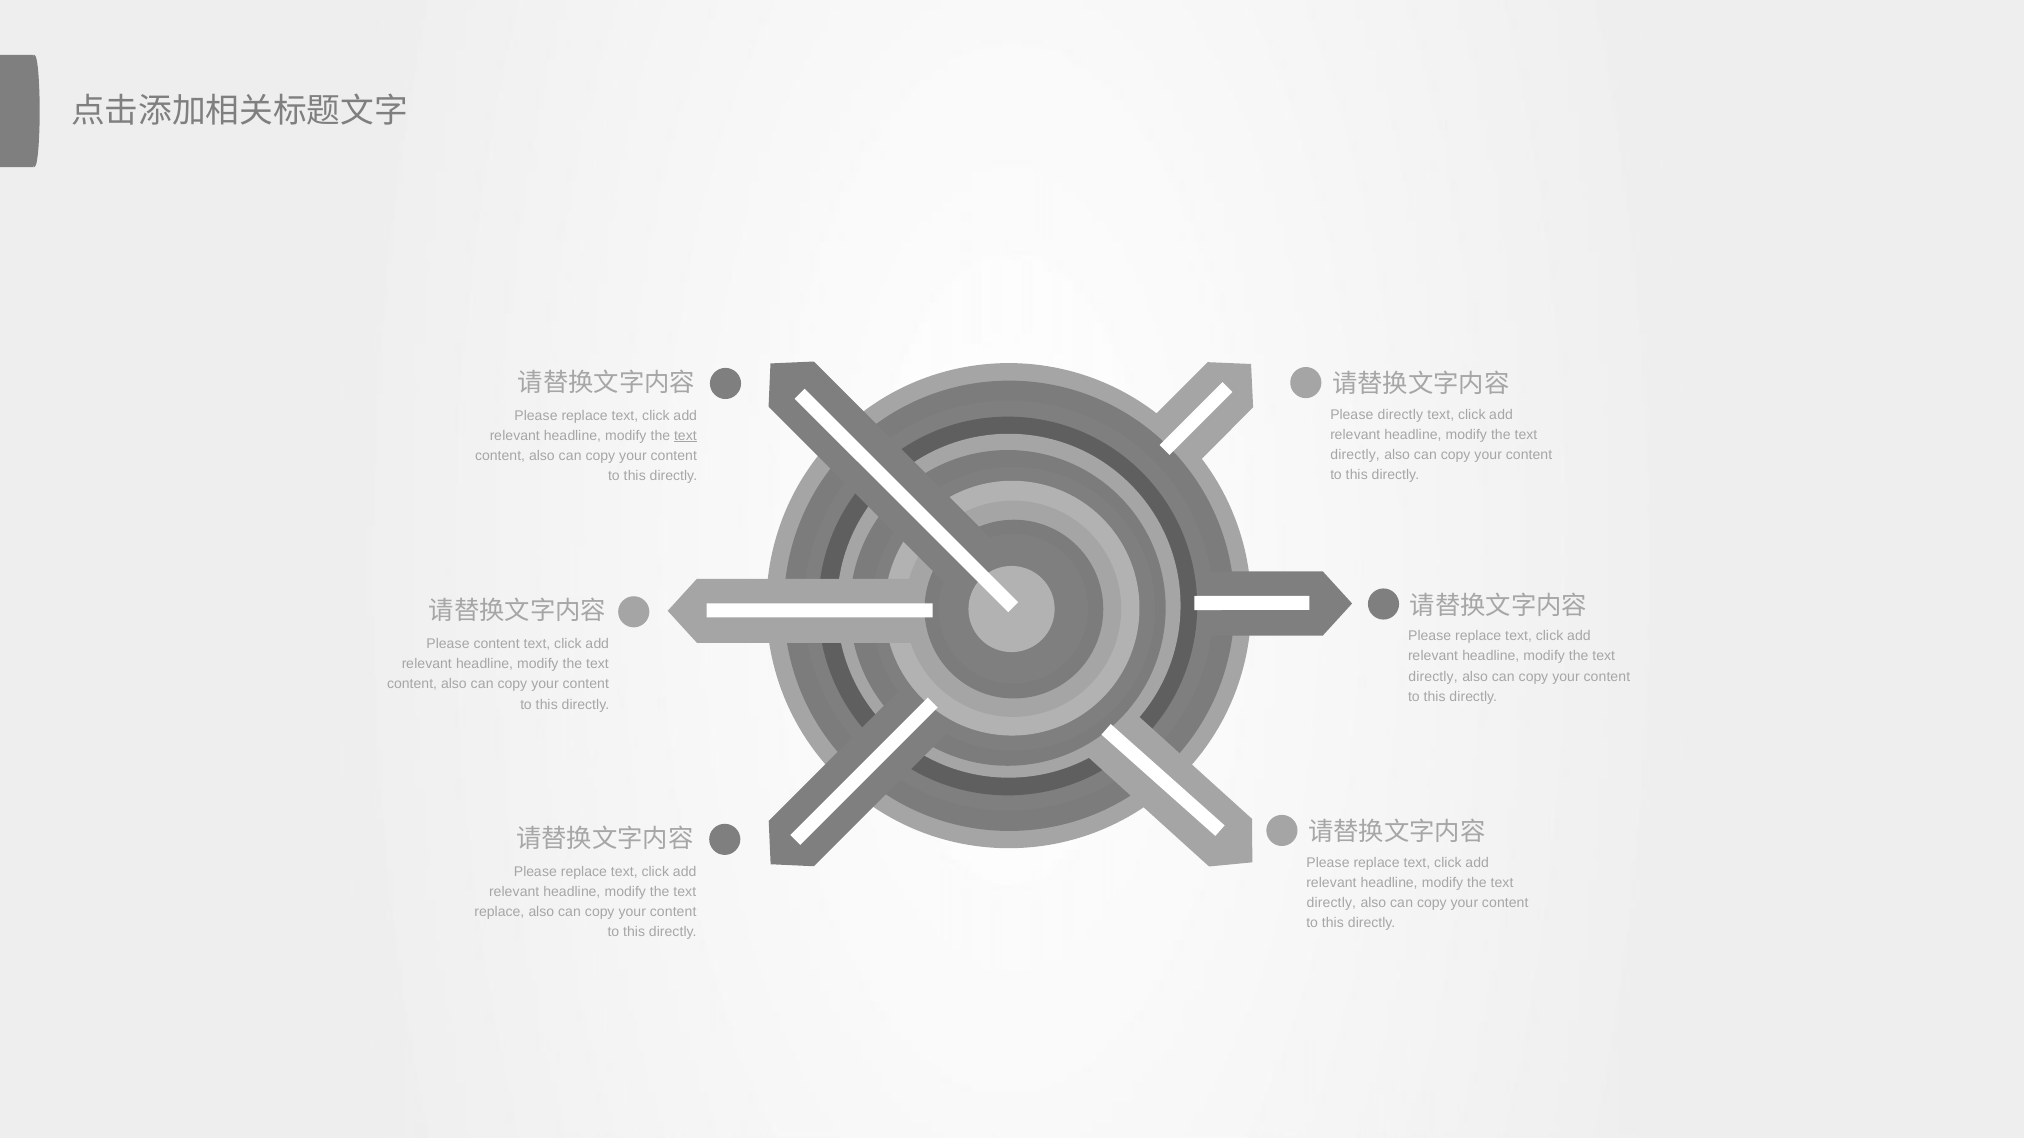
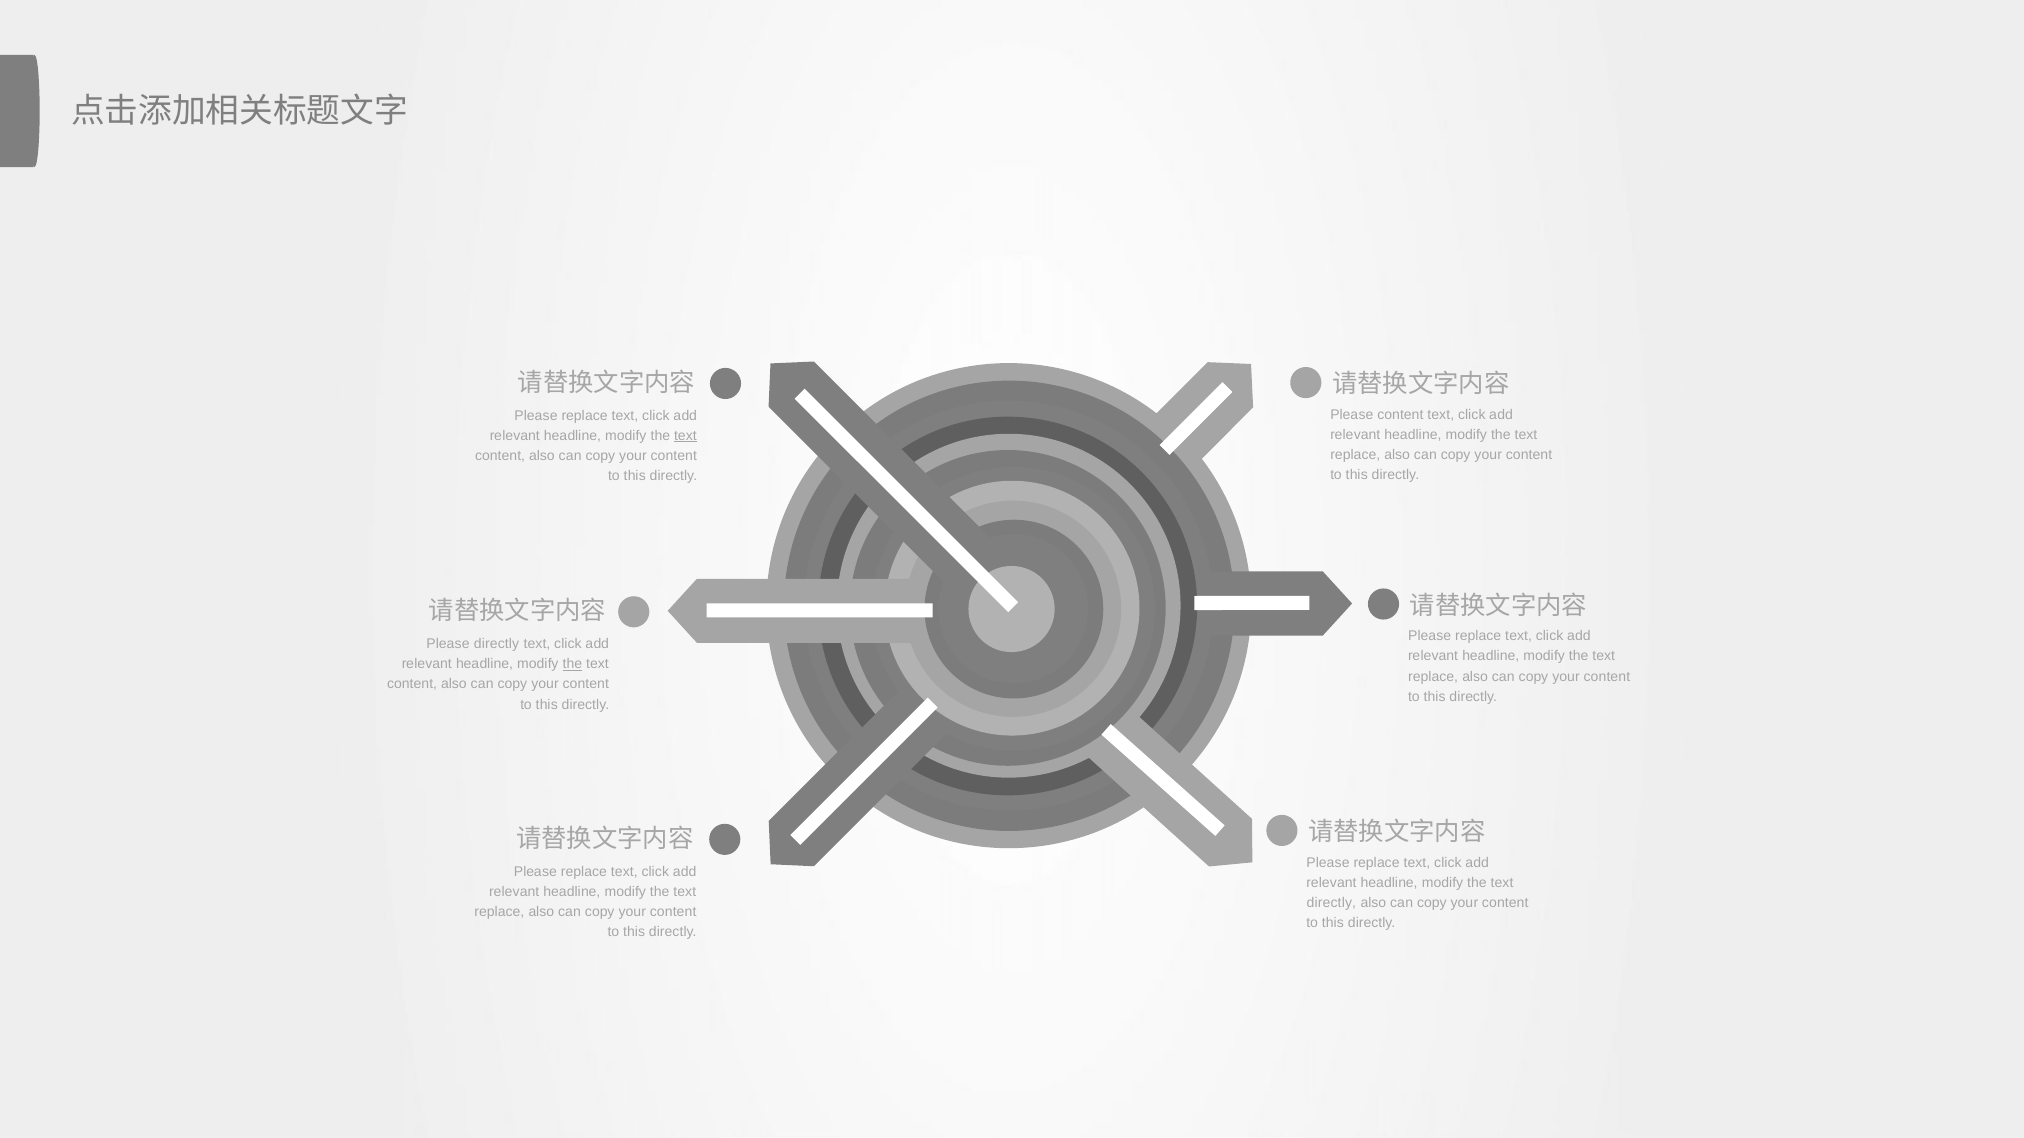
Please directly: directly -> content (1400, 415)
directly: directly -> replace (1355, 455)
Please content: content -> directly (497, 644)
the underline: none -> present (572, 664)
directly: directly -> replace (1433, 677)
